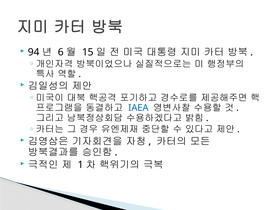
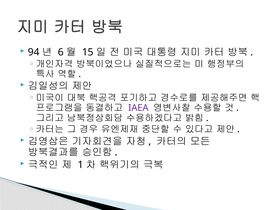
IAEA colour: blue -> purple (138, 108)
